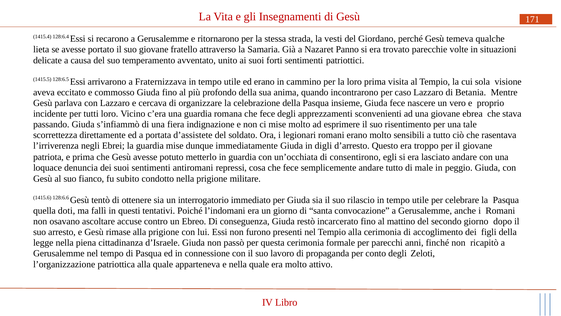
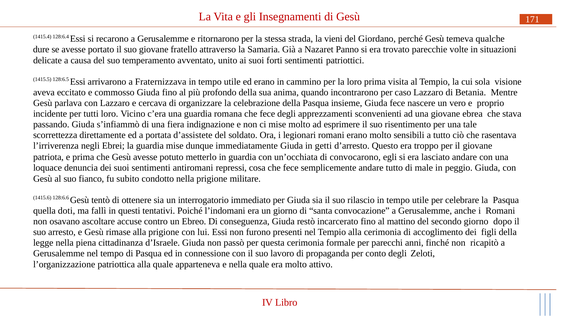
vesti: vesti -> vieni (333, 39)
lieta: lieta -> dure (41, 50)
digli: digli -> getti (323, 146)
consentirono: consentirono -> convocarono (355, 157)
